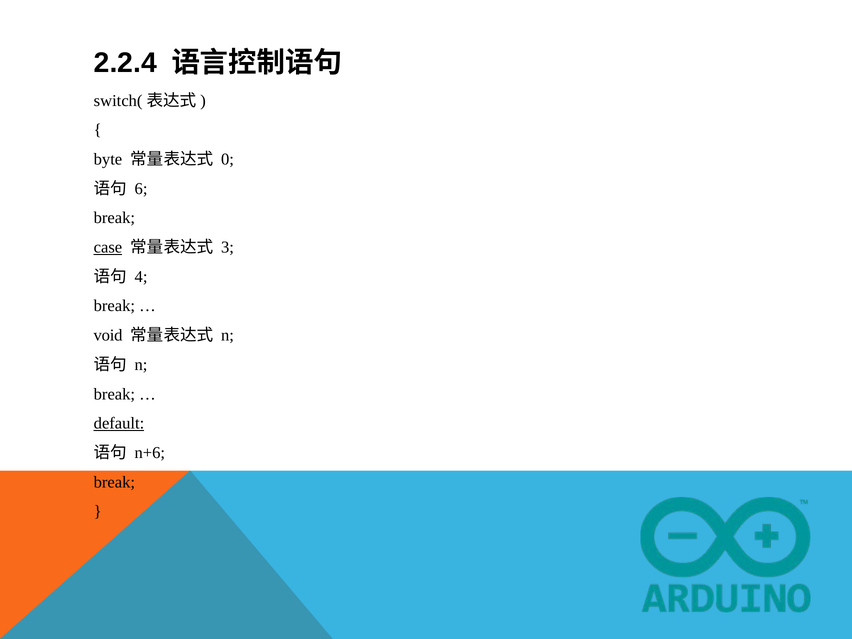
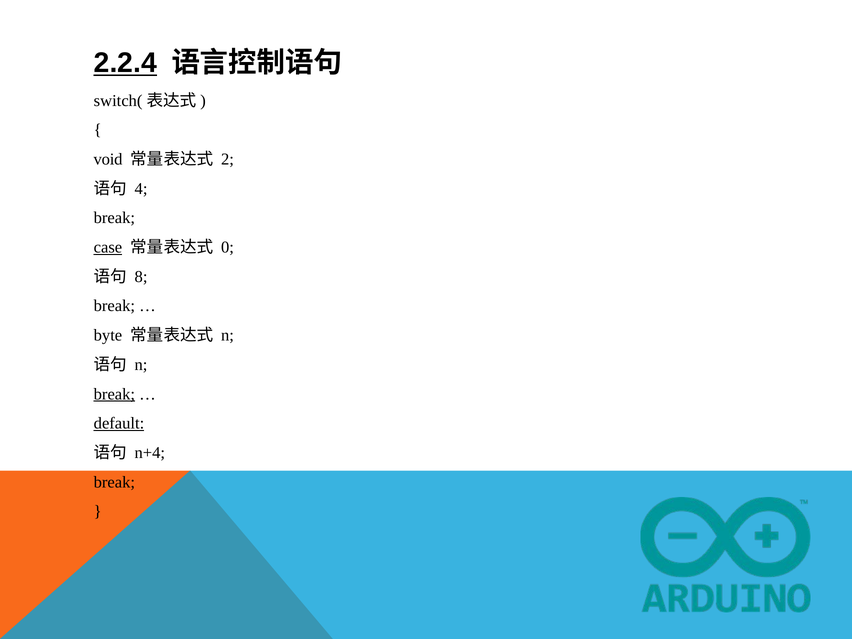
2.2.4 underline: none -> present (125, 63)
byte: byte -> void (108, 159)
0: 0 -> 2 (228, 159)
6: 6 -> 4 (141, 189)
3: 3 -> 0 (228, 247)
4: 4 -> 8 (141, 277)
void: void -> byte (108, 335)
break underline: none -> present (114, 394)
n+6: n+6 -> n+4 (150, 453)
